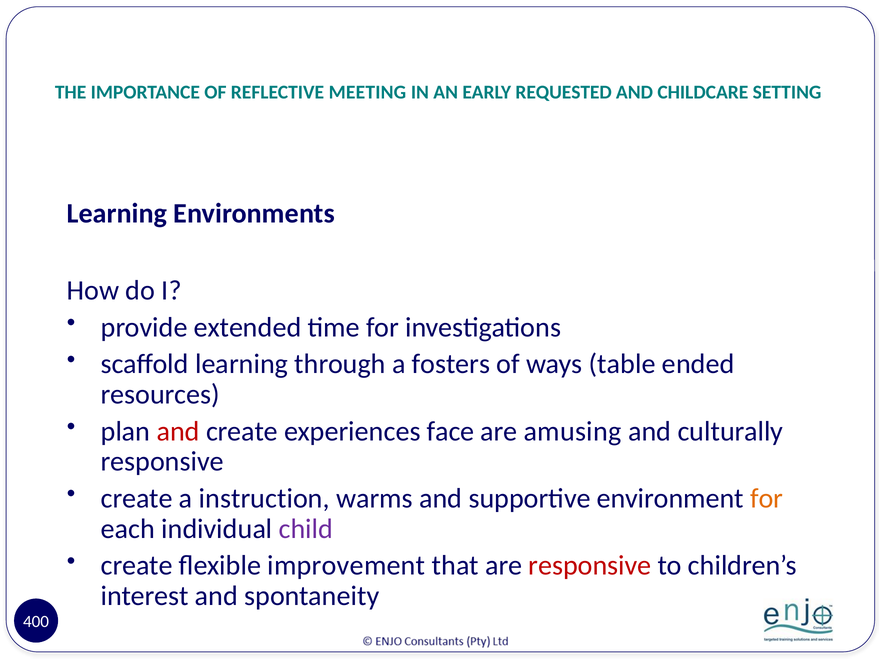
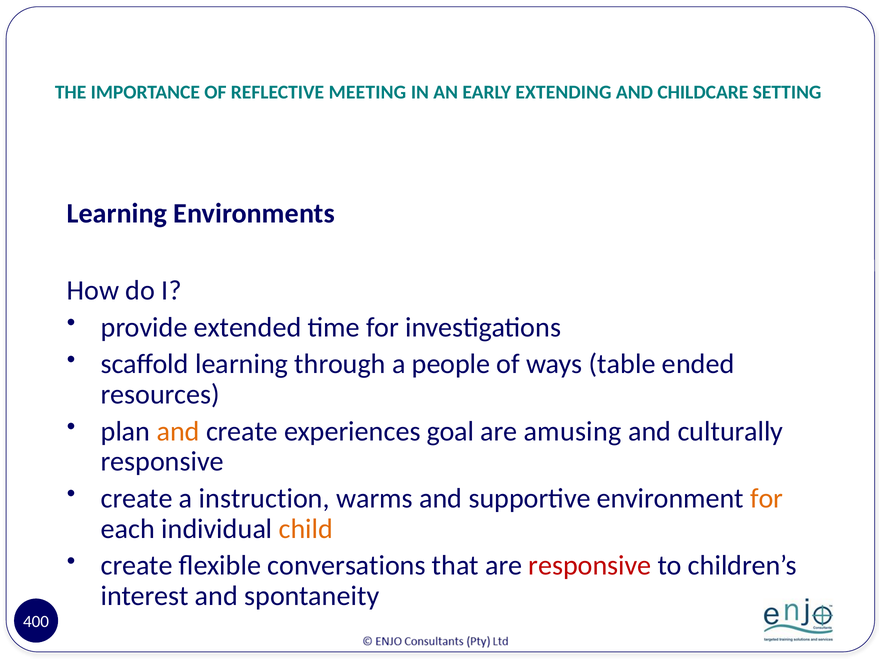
REQUESTED: REQUESTED -> EXTENDING (564, 92)
fosters: fosters -> people (451, 364)
and colour: red -> orange (178, 431)
face: face -> goal (451, 431)
child colour: purple -> orange (306, 529)
improvement: improvement -> conversations (347, 565)
